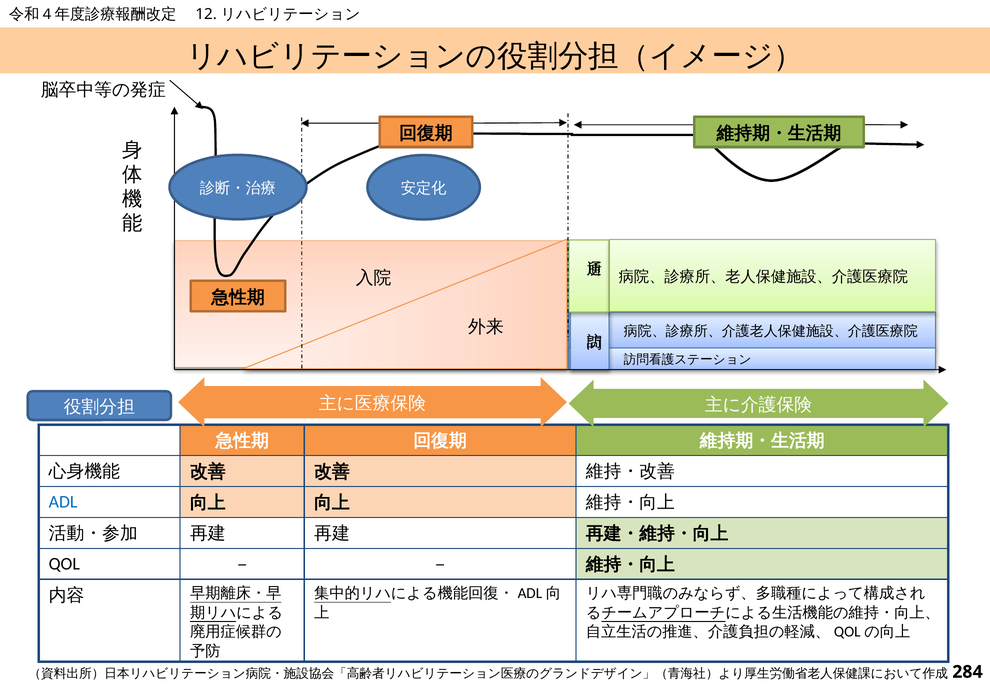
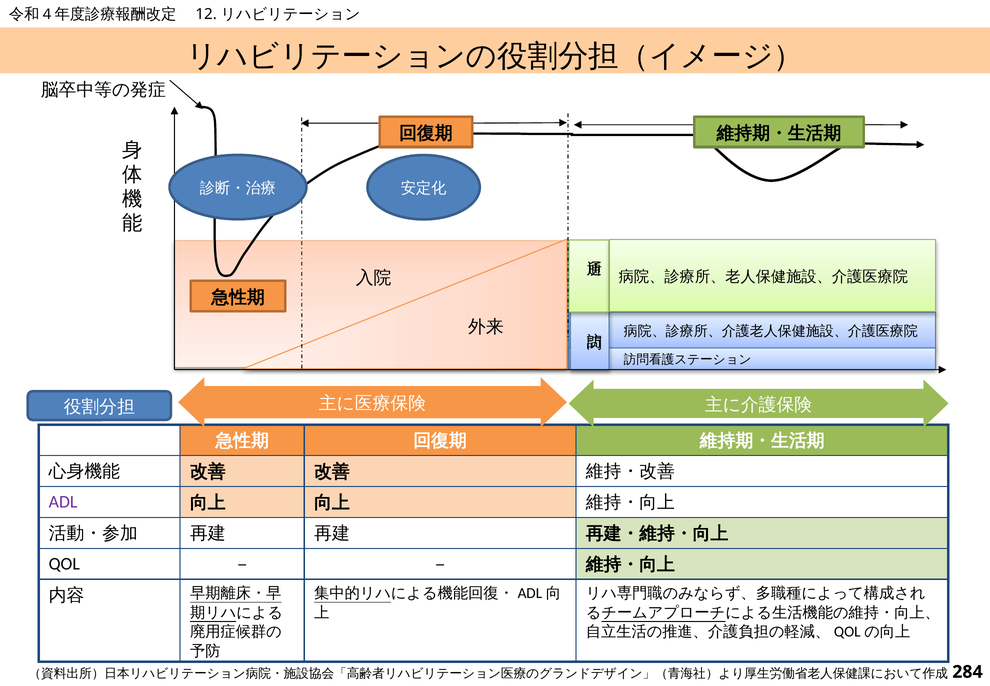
ADL colour: blue -> purple (63, 502)
